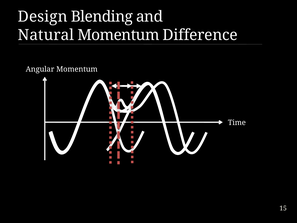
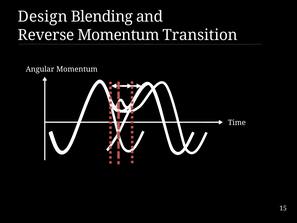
Natural: Natural -> Reverse (46, 35)
Difference: Difference -> Transition (200, 35)
